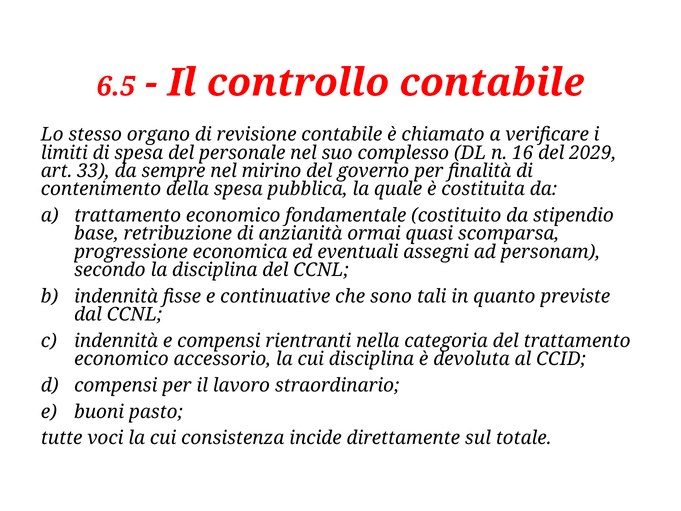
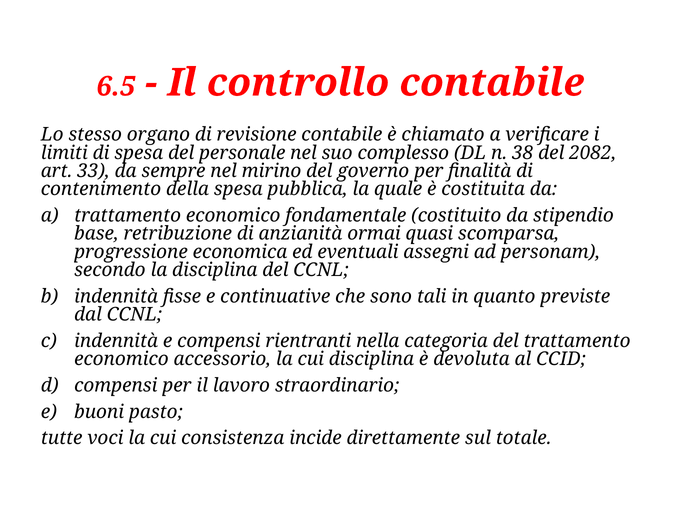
16: 16 -> 38 (523, 153)
2029: 2029 -> 2082 (593, 153)
